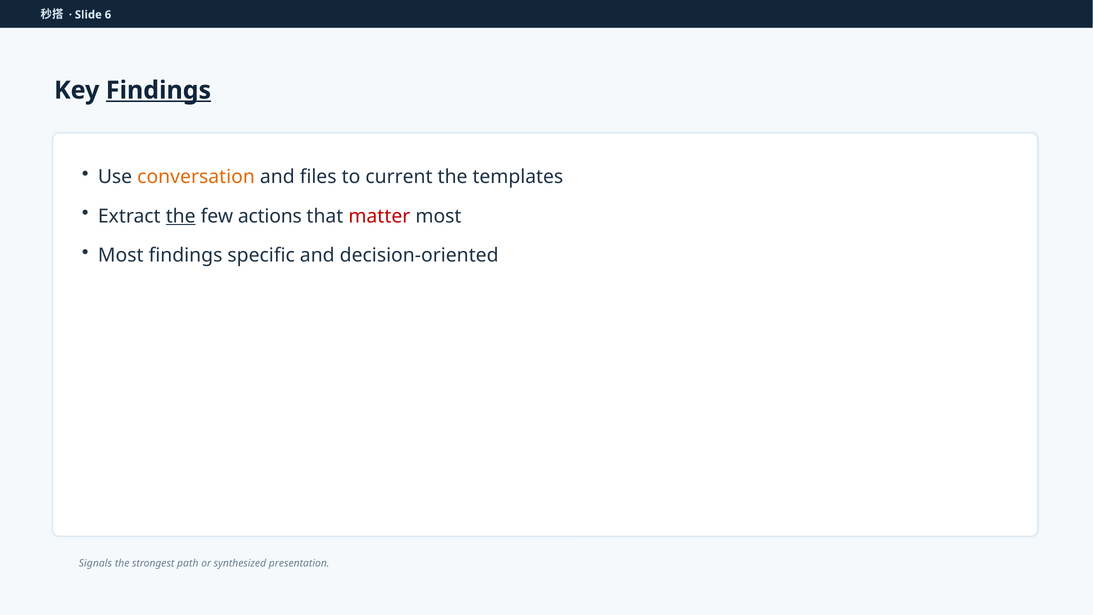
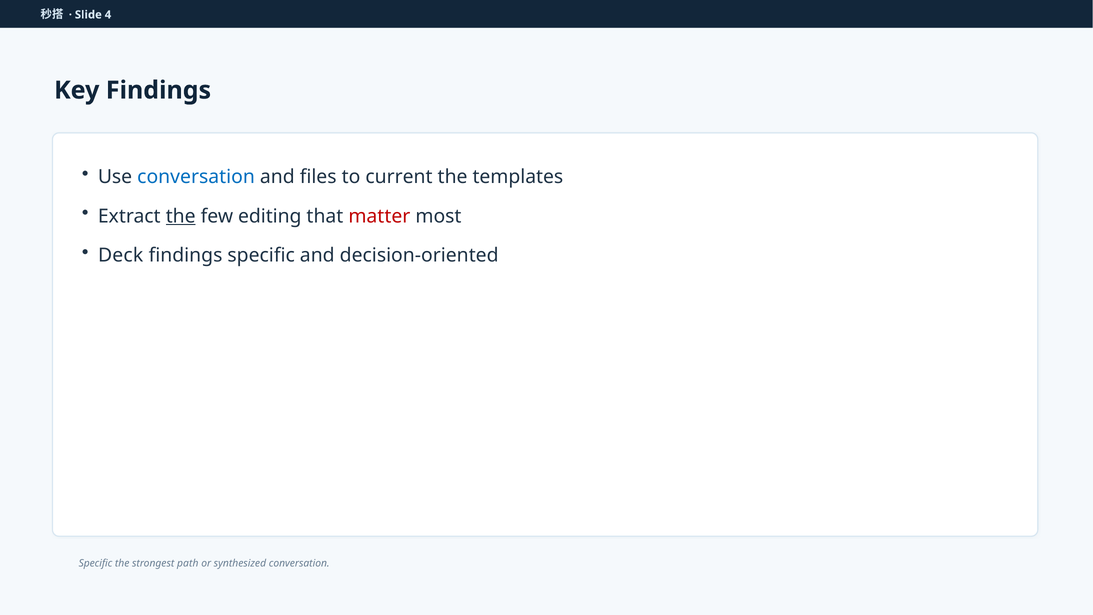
6: 6 -> 4 (108, 15)
Findings underline: present -> none (158, 90)
conversation colour: orange -> blue (196, 177)
actions: actions -> editing (270, 216)
Most: Most -> Deck (121, 255)
Signals: Signals -> Specific (95, 563)
synthesized presentation: presentation -> conversation (299, 563)
